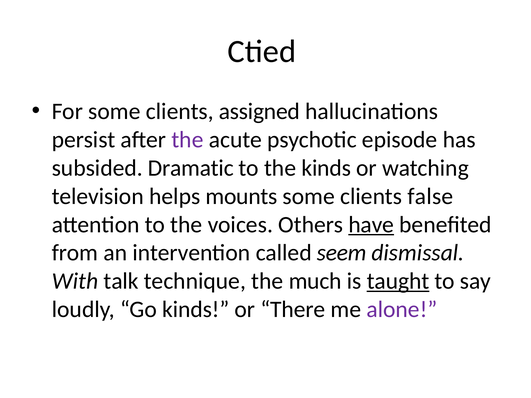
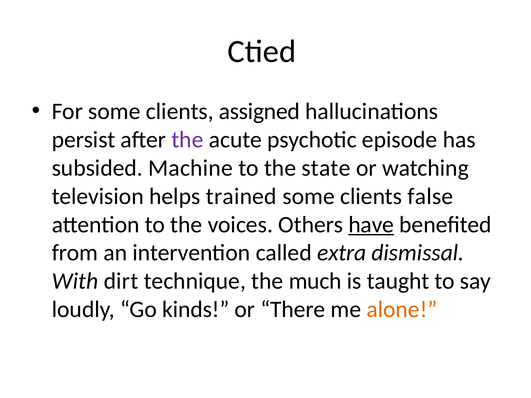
Dramatic: Dramatic -> Machine (191, 168)
the kinds: kinds -> state (326, 168)
mounts: mounts -> trained (241, 196)
seem: seem -> extra (342, 253)
talk: talk -> dirt (121, 281)
taught underline: present -> none (398, 281)
alone colour: purple -> orange (402, 310)
